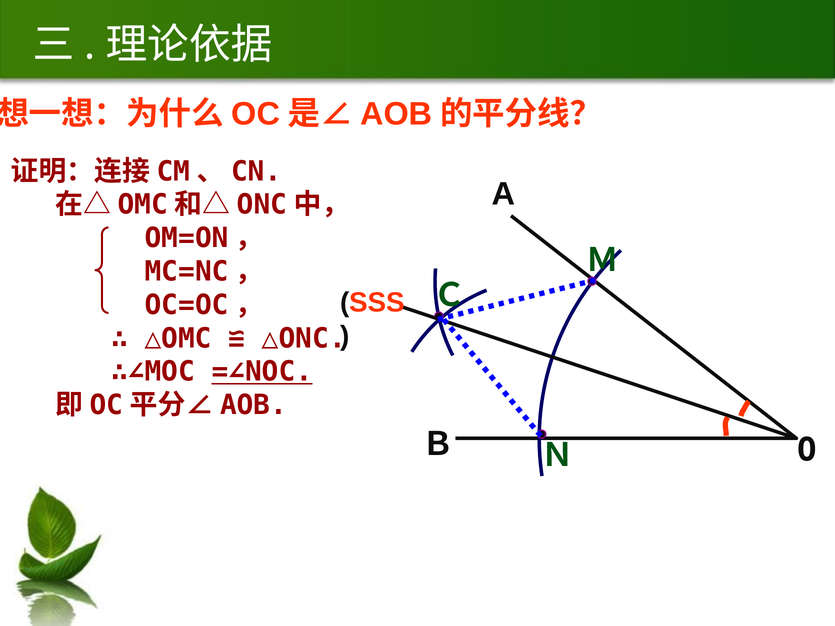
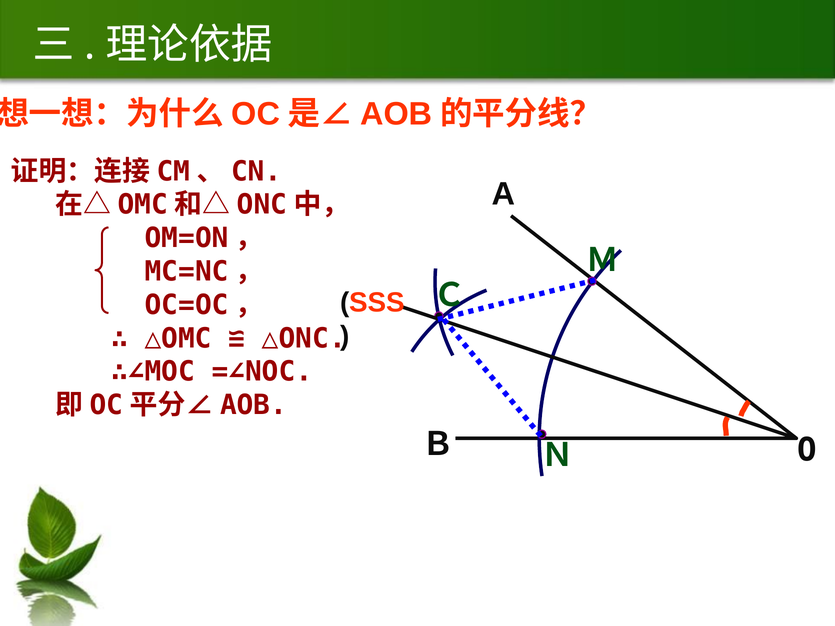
=∠NOC underline: present -> none (262, 372)
